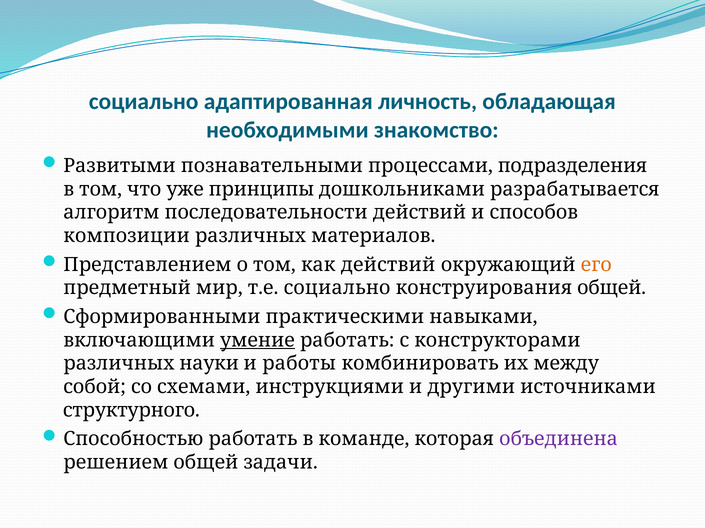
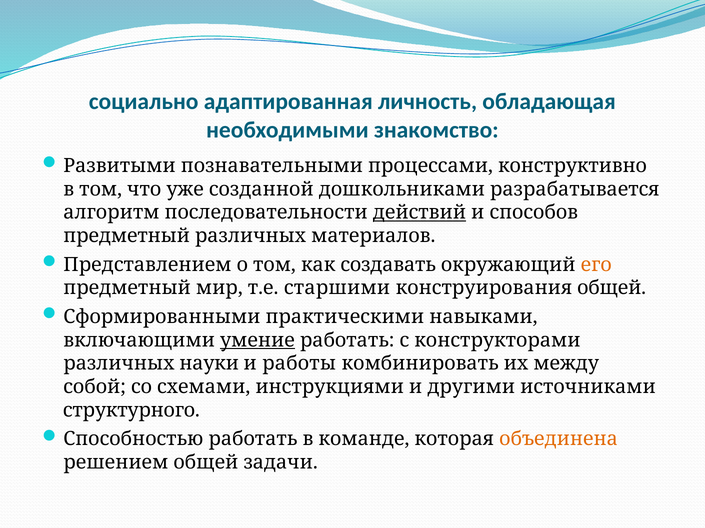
подразделения: подразделения -> конструктивно (572, 166)
принципы: принципы -> созданной (261, 189)
действий underline: none -> present (419, 213)
композиции: композиции -> предметный (127, 236)
как действий: действий -> создавать (388, 265)
т.е социально: социально -> старшими (337, 288)
объединена colour: purple -> orange (558, 440)
